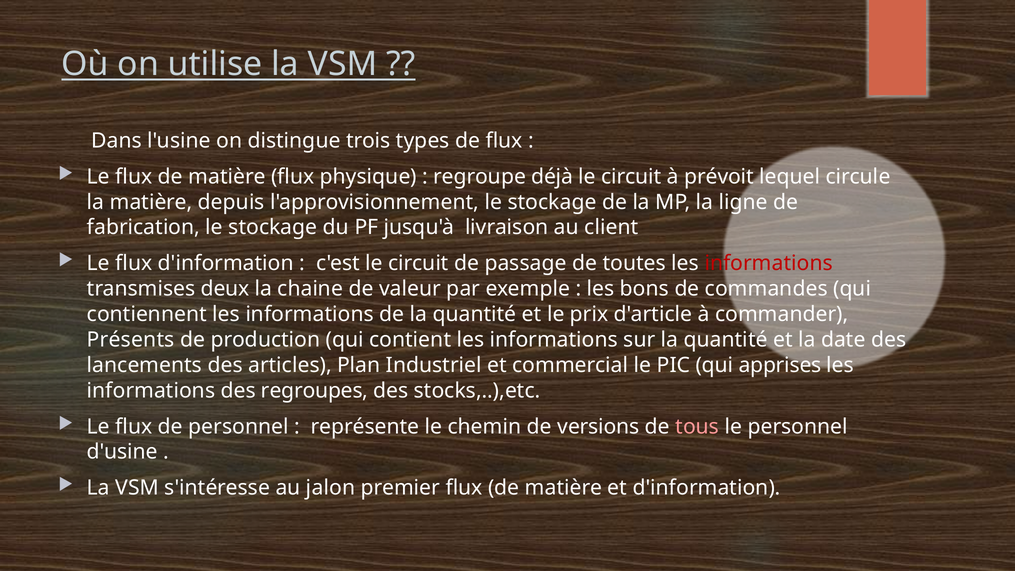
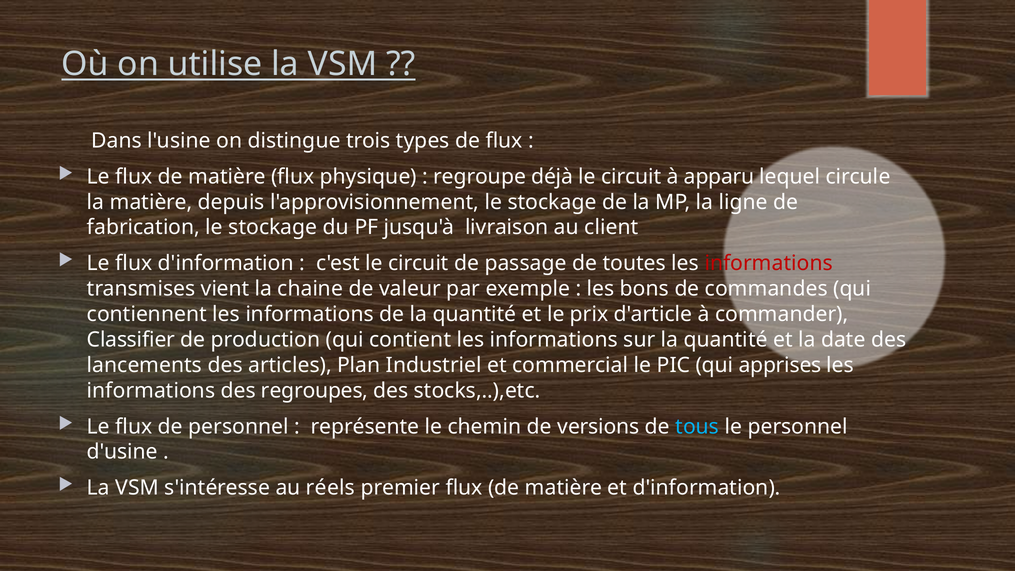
prévoit: prévoit -> apparu (719, 177)
deux: deux -> vient (225, 289)
Présents: Présents -> Classifier (131, 340)
tous colour: pink -> light blue (697, 427)
jalon: jalon -> réels (331, 488)
